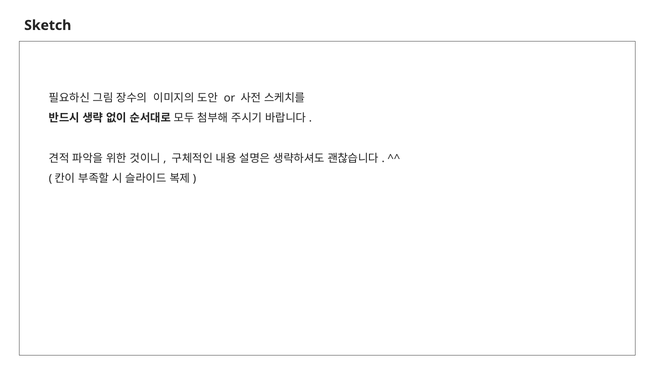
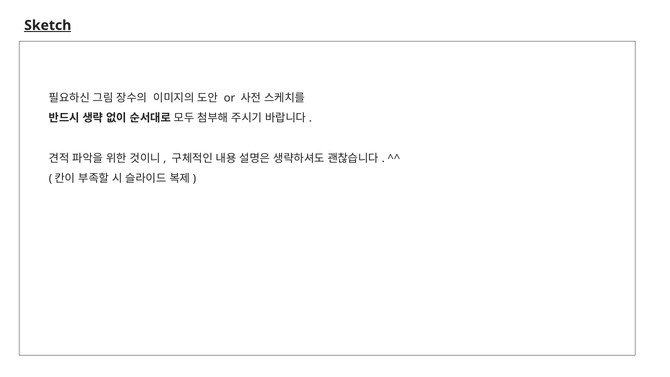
Sketch underline: none -> present (48, 25)
